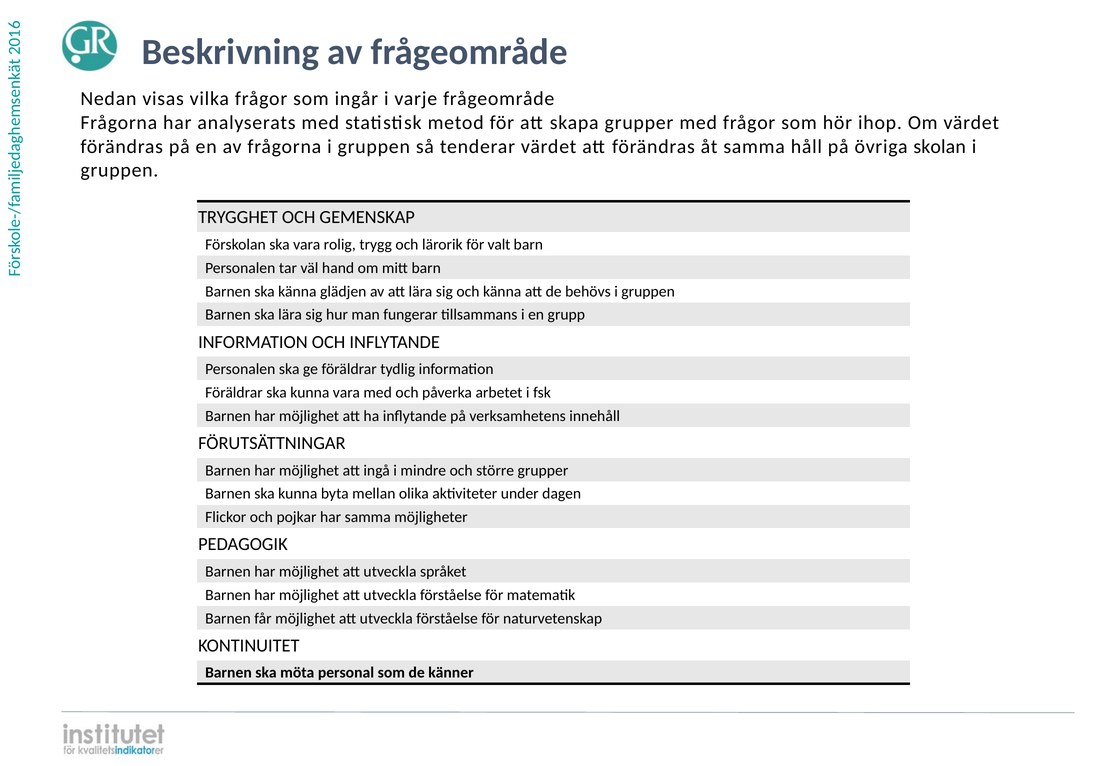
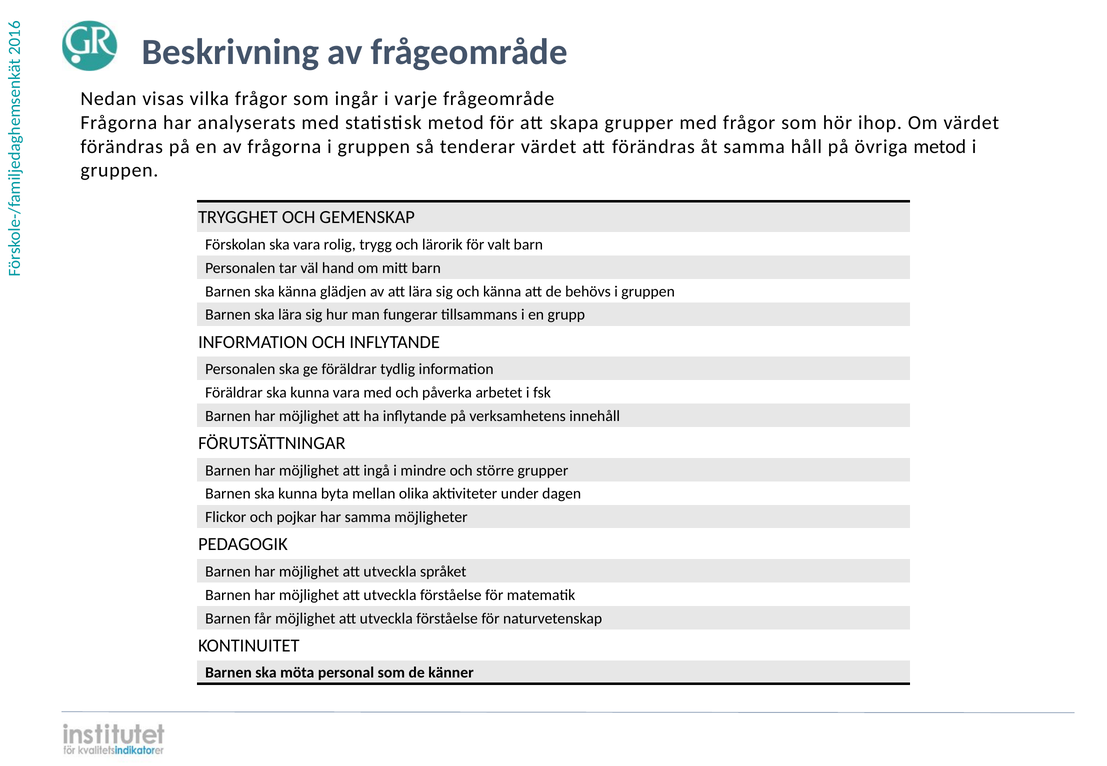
övriga skolan: skolan -> metod (940, 147)
